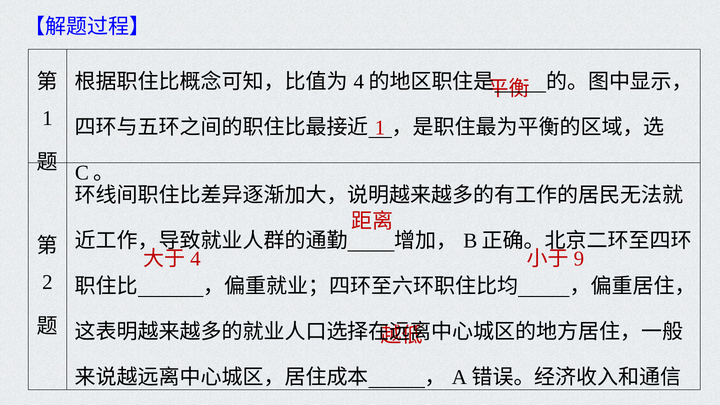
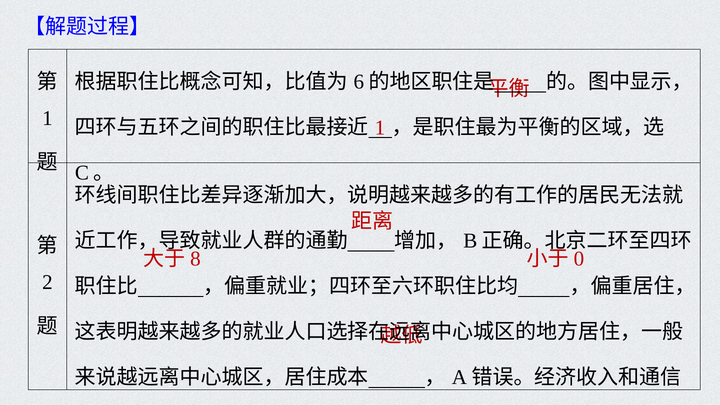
4: 4 -> 6 (359, 82)
4: 4 -> 8 (195, 259)
9: 9 -> 0 (579, 259)
